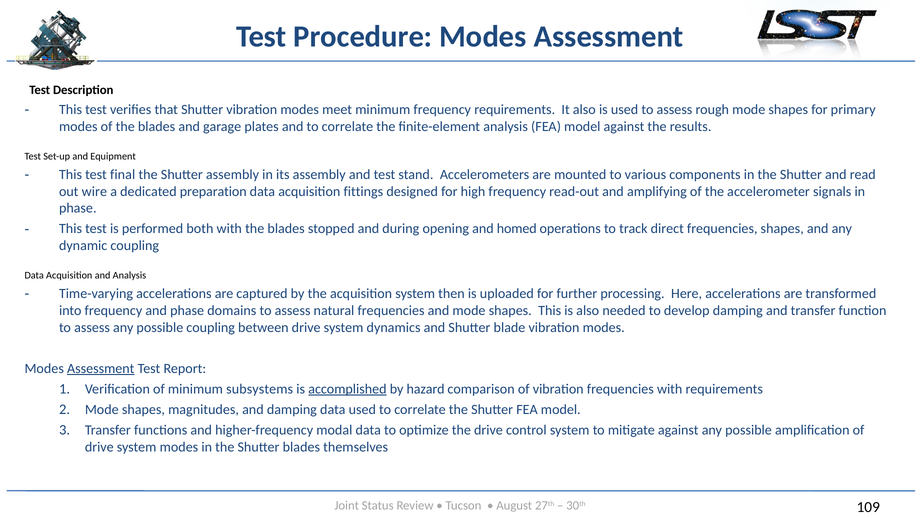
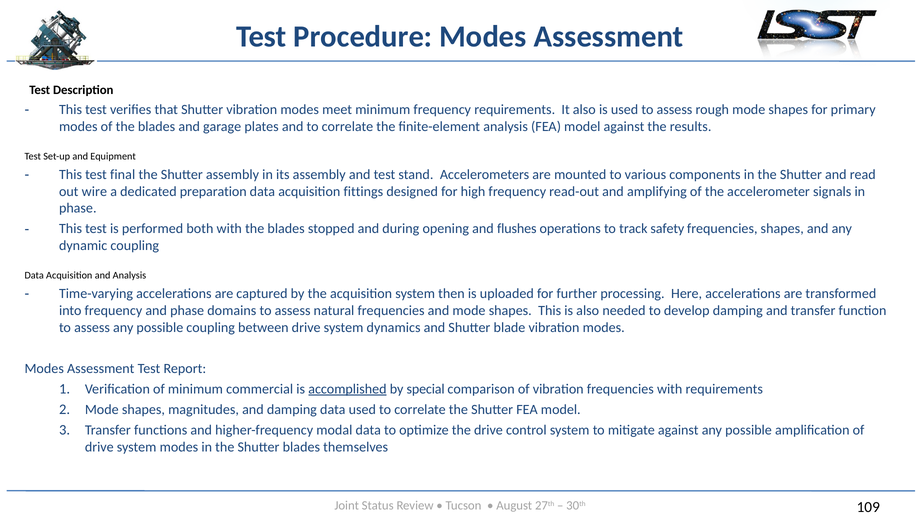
homed: homed -> flushes (517, 229)
direct: direct -> safety (667, 229)
Assessment underline: present -> none (101, 368)
subsystems: subsystems -> commercial (260, 389)
hazard: hazard -> special (426, 389)
